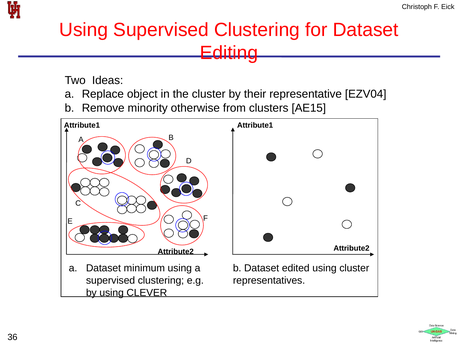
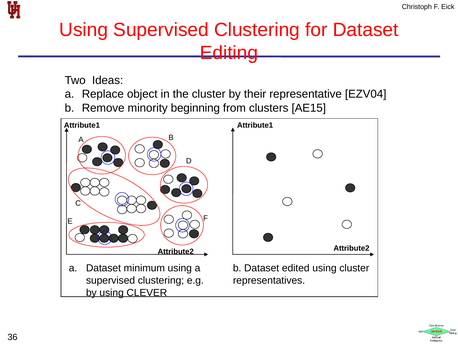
otherwise: otherwise -> beginning (195, 108)
